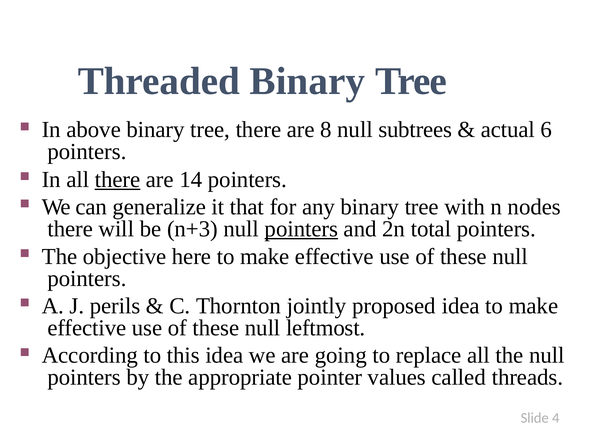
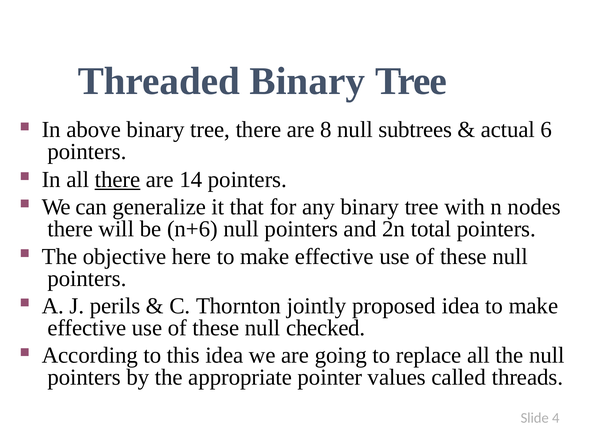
n+3: n+3 -> n+6 (192, 229)
pointers underline: present -> none (301, 229)
leftmost: leftmost -> checked (326, 328)
